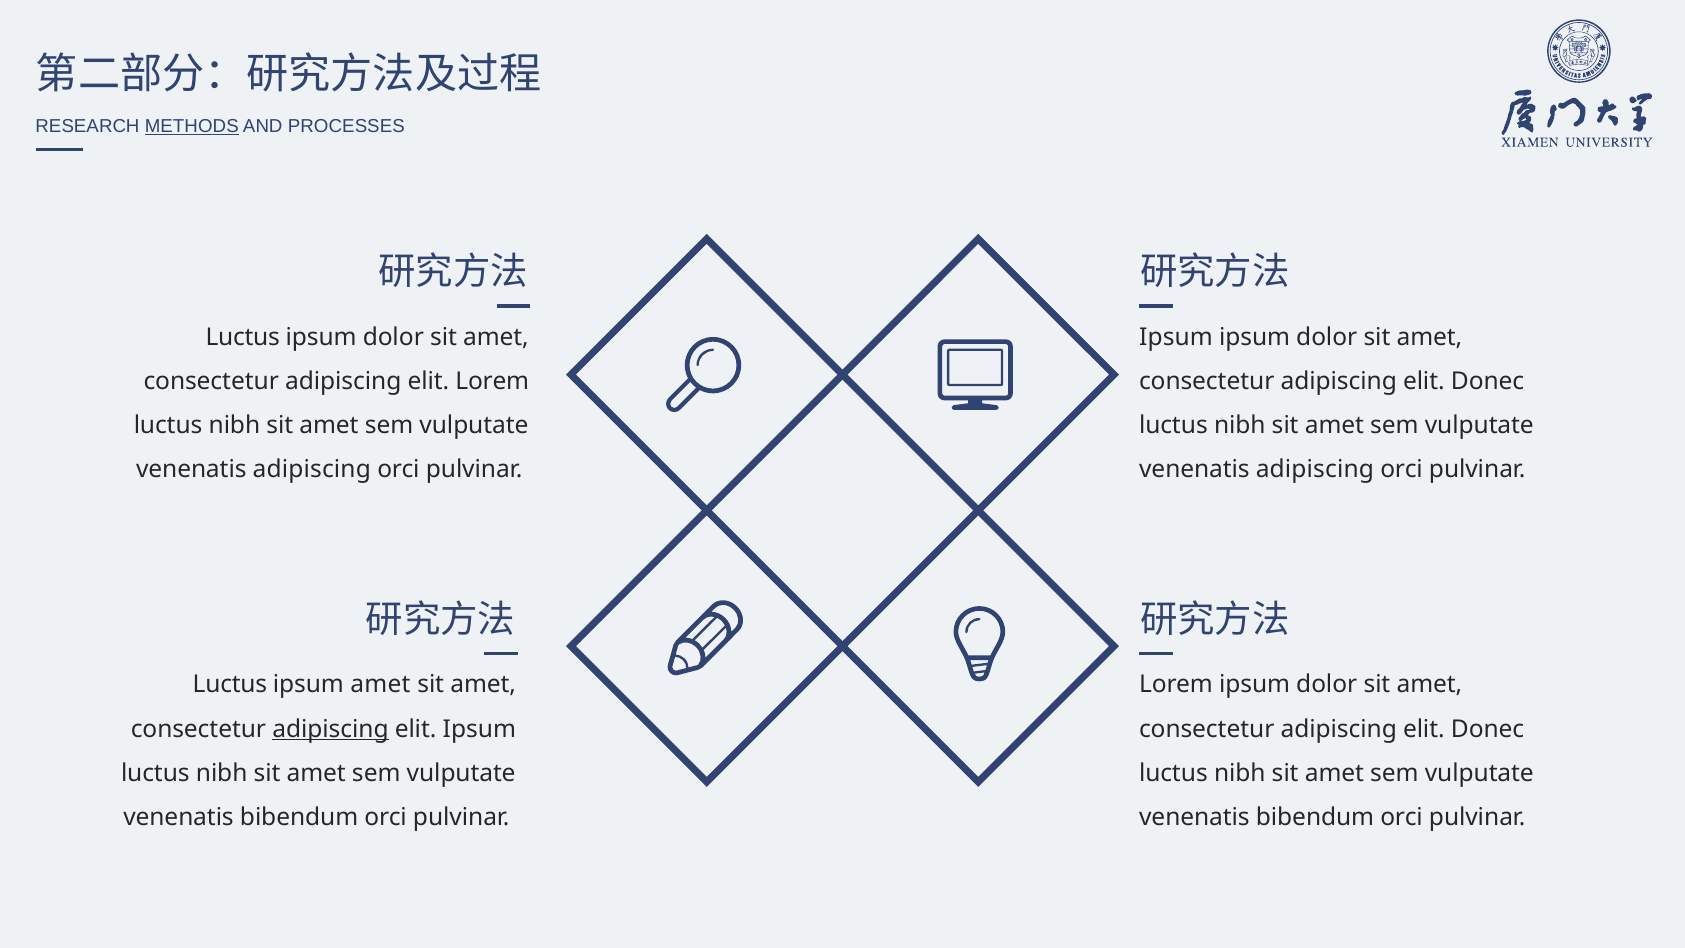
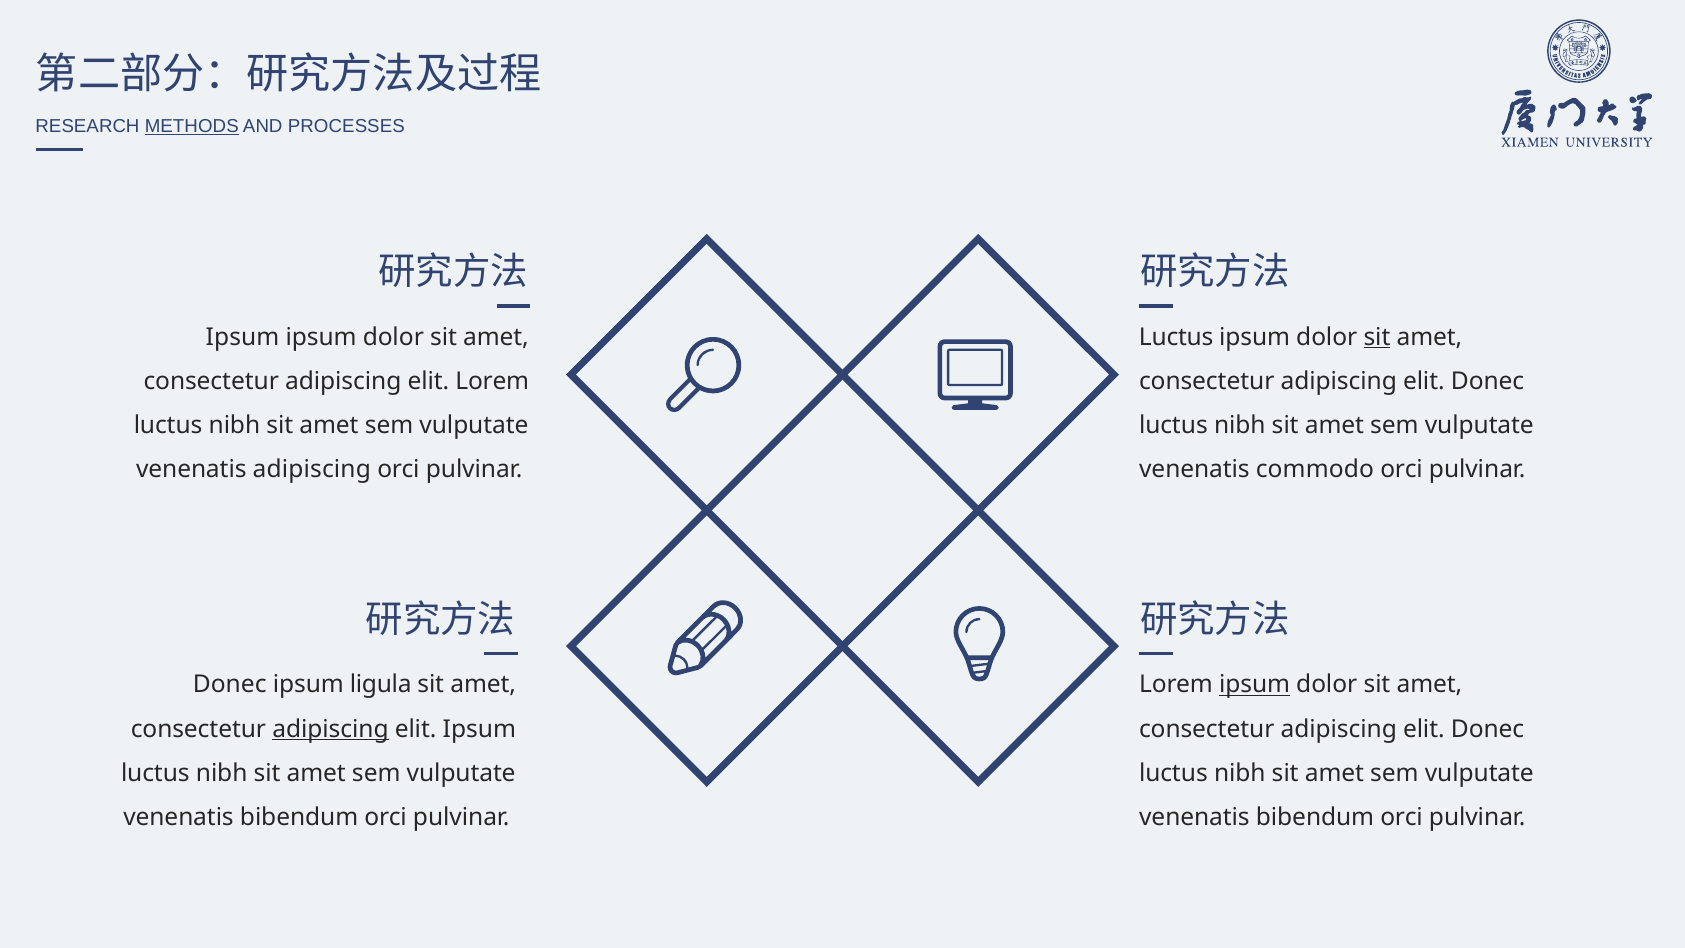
Luctus: Luctus -> Ipsum (243, 337)
Ipsum: Ipsum -> Luctus (1176, 337)
sit underline: none -> present (1377, 337)
adipiscing: adipiscing -> commodo (1315, 470)
Luctus: Luctus -> Donec (230, 685)
ipsum amet: amet -> ligula (381, 685)
ipsum underline: none -> present (1255, 685)
